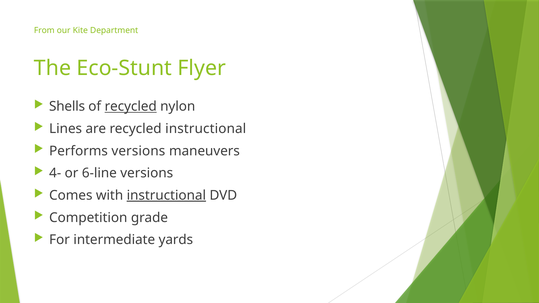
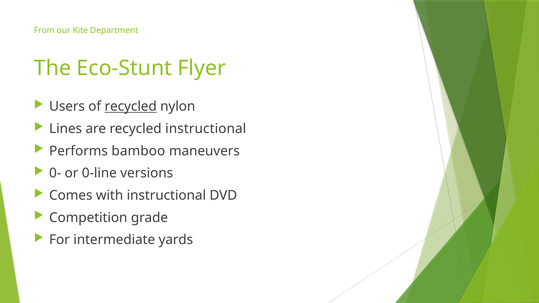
Shells: Shells -> Users (67, 107)
Performs versions: versions -> bamboo (138, 151)
4-: 4- -> 0- (55, 173)
6-line: 6-line -> 0-line (99, 173)
instructional underline: present -> none (166, 196)
